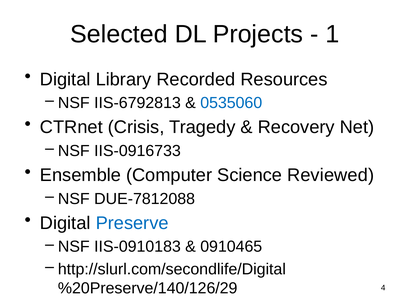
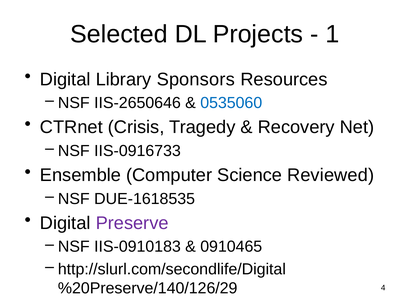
Recorded: Recorded -> Sponsors (196, 79)
IIS-6792813: IIS-6792813 -> IIS-2650646 (137, 103)
DUE-7812088: DUE-7812088 -> DUE-1618535 (145, 198)
Preserve colour: blue -> purple (132, 223)
